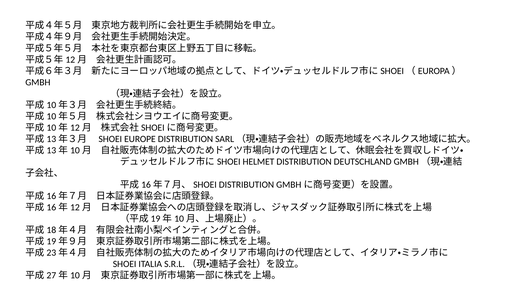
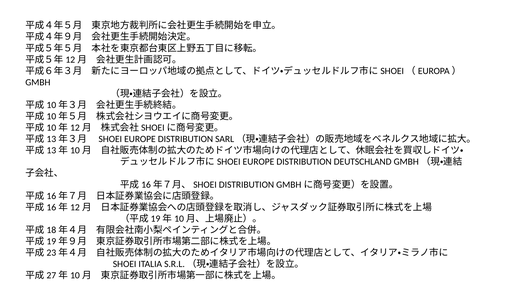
HELMET: HELMET -> EUROPE (258, 162)
